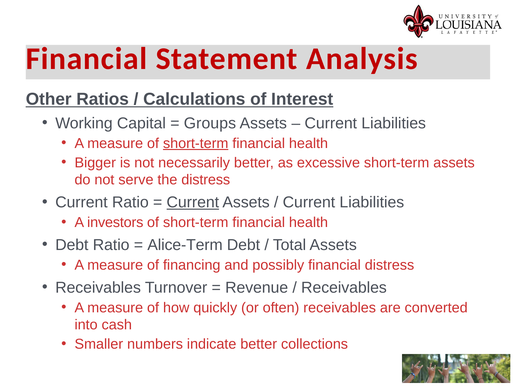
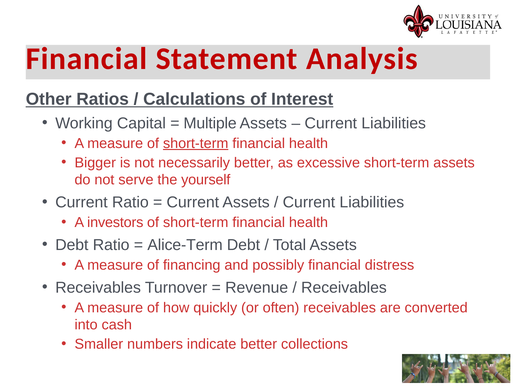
Groups: Groups -> Multiple (210, 123)
the distress: distress -> yourself (206, 180)
Current underline: present -> none (193, 202)
